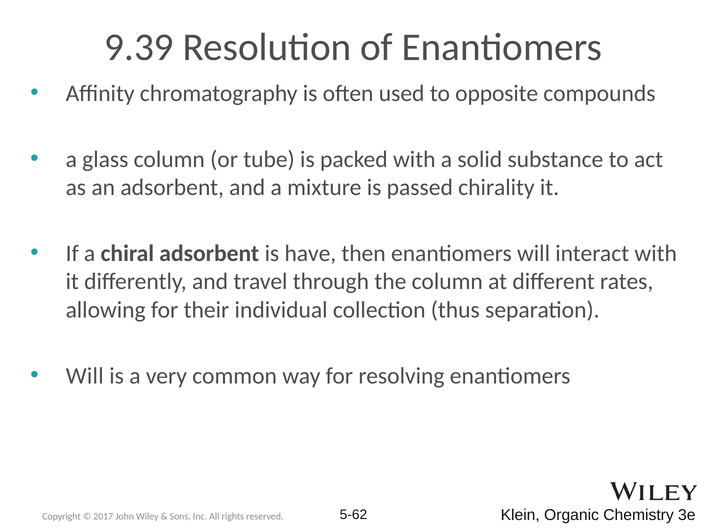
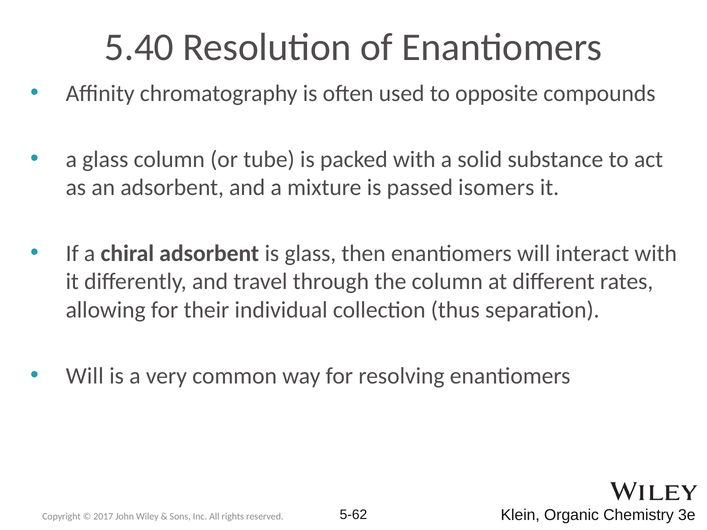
9.39: 9.39 -> 5.40 (139, 47)
chirality: chirality -> isomers (496, 188)
is have: have -> glass (310, 254)
